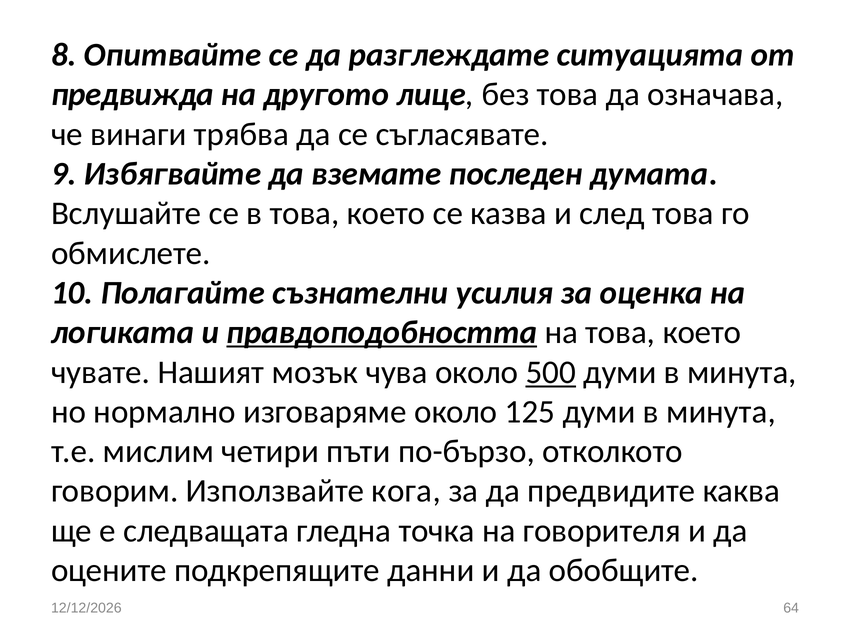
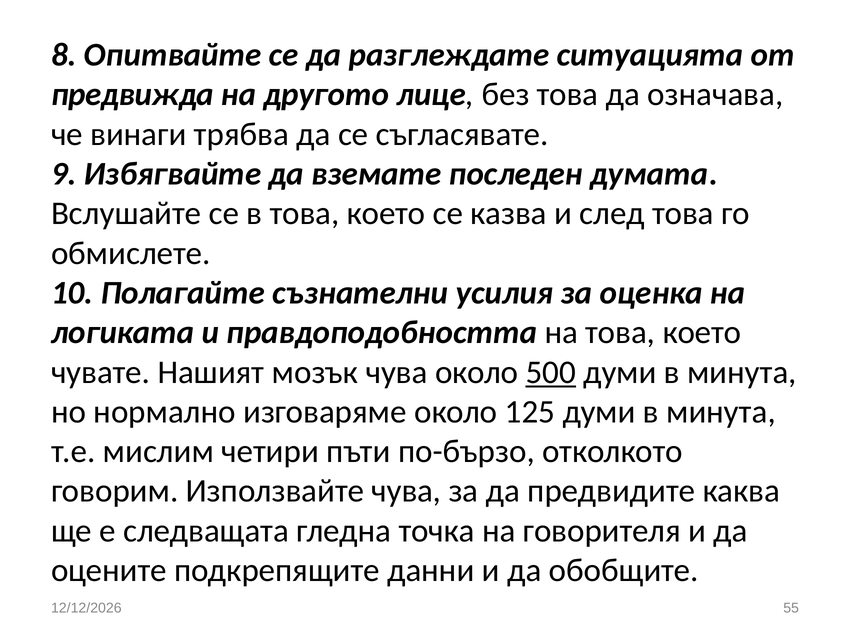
правдоподобността underline: present -> none (382, 333)
Използвайте кога: кога -> чува (406, 491)
64: 64 -> 55 (791, 609)
